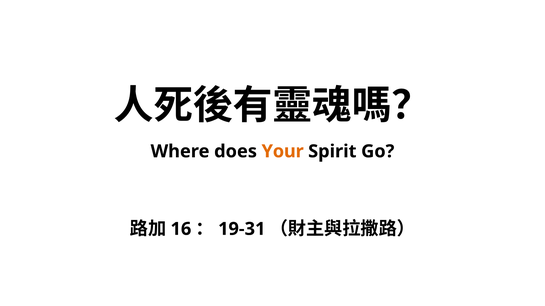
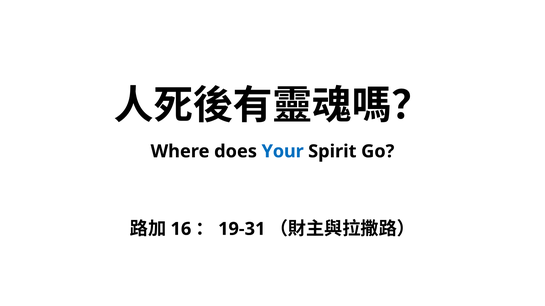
Your colour: orange -> blue (283, 152)
